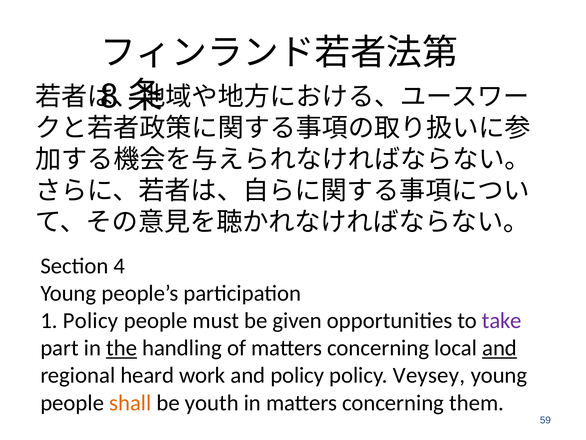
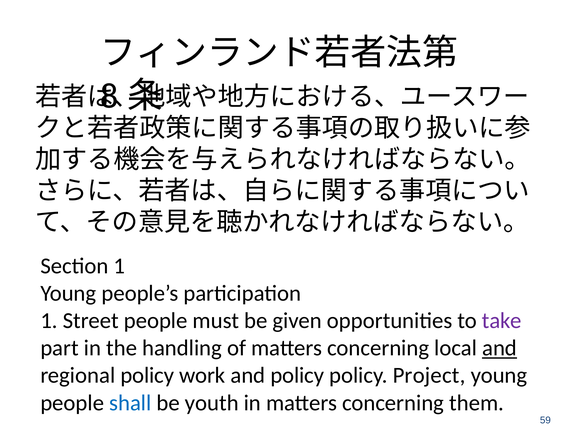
Section 4: 4 -> 1 (119, 266)
1 Policy: Policy -> Street (91, 320)
the underline: present -> none (122, 348)
regional heard: heard -> policy (147, 375)
Veysey: Veysey -> Project (429, 375)
shall colour: orange -> blue (130, 402)
